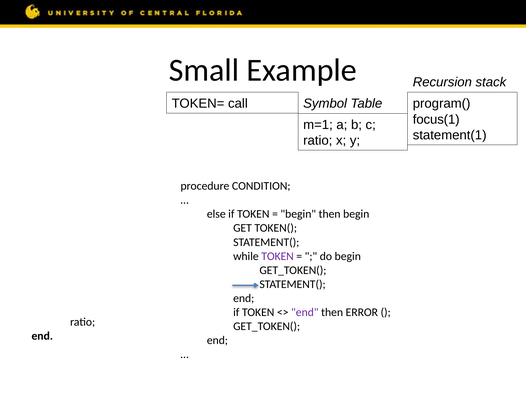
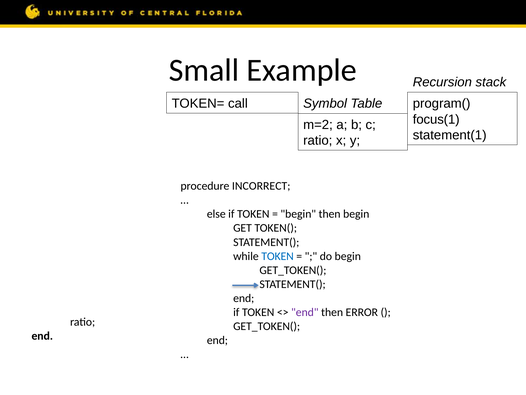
m=1: m=1 -> m=2 (318, 125)
CONDITION: CONDITION -> INCORRECT (261, 186)
TOKEN colour: purple -> blue (278, 256)
